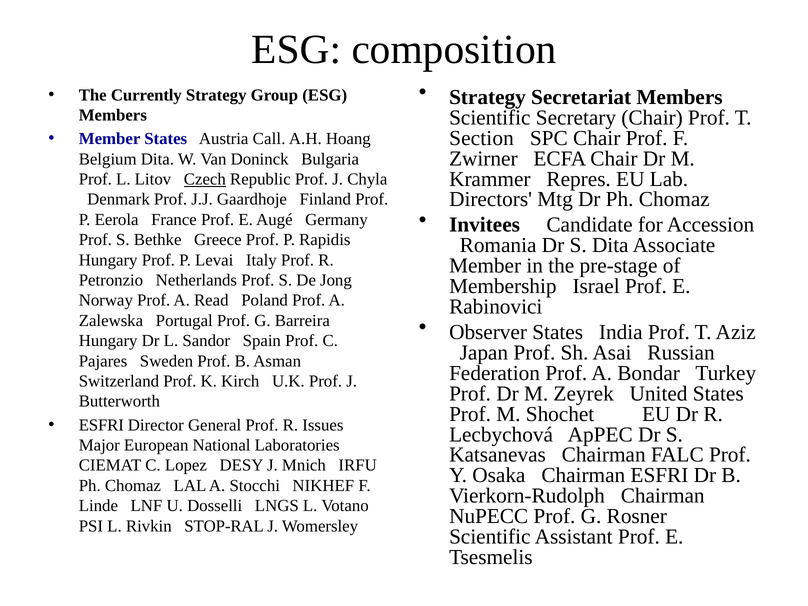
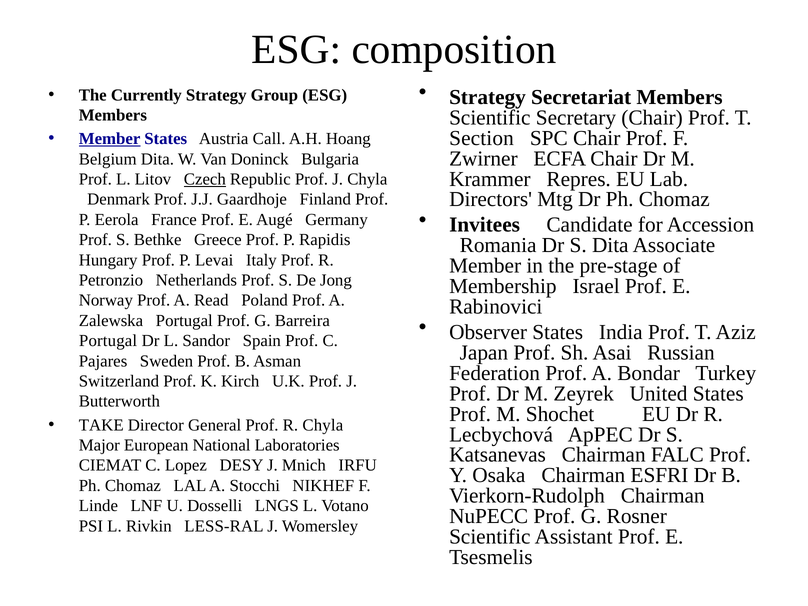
Member underline: none -> present (110, 139)
Hungary: Hungary -> Portugal (108, 341)
ESFRI: ESFRI -> TAKE (101, 425)
R Issues: Issues -> Chyla (323, 425)
STOP-RAL: STOP-RAL -> LESS-RAL (224, 526)
